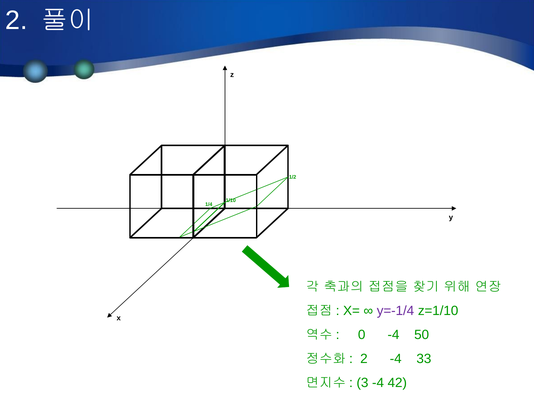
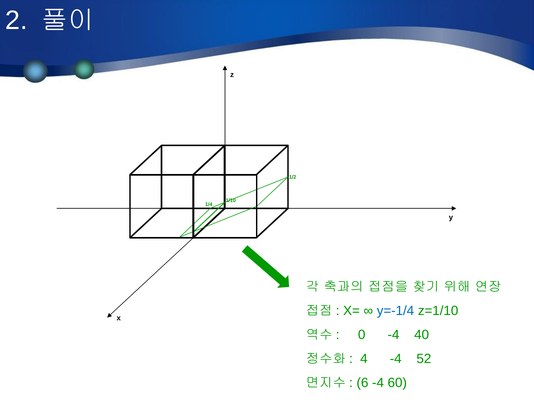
y=-1/4 colour: purple -> blue (395, 311)
50: 50 -> 40 (422, 335)
2: 2 -> 4 (364, 359)
33: 33 -> 52 (424, 359)
3: 3 -> 6 (362, 383)
42: 42 -> 60 (397, 383)
